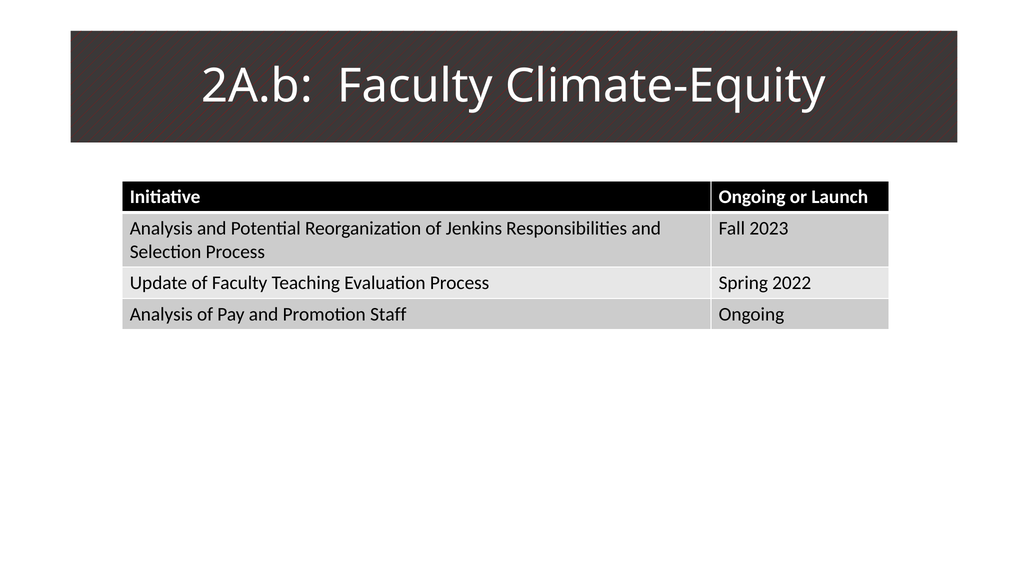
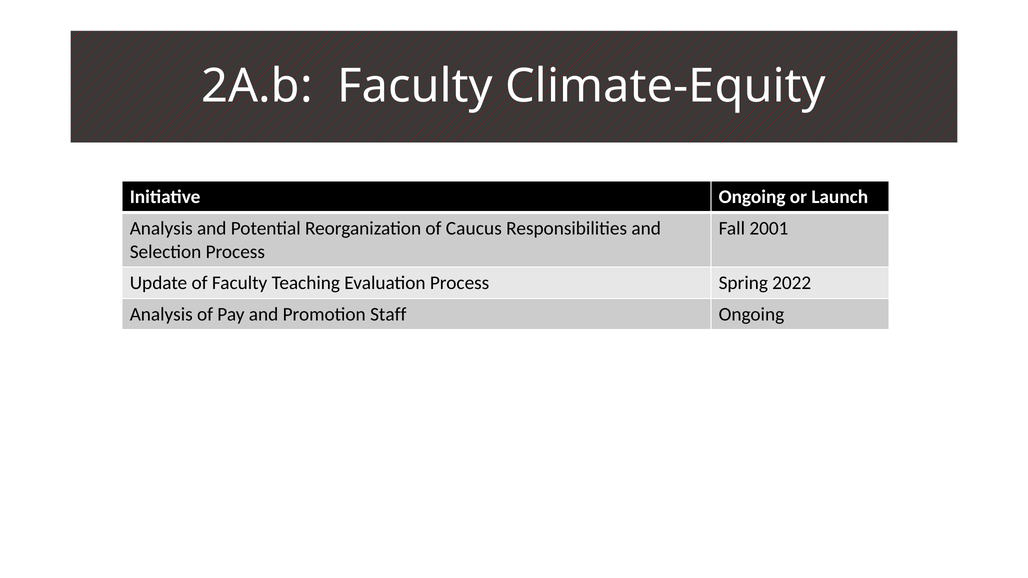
Jenkins: Jenkins -> Caucus (474, 228)
2023: 2023 -> 2001 (769, 228)
